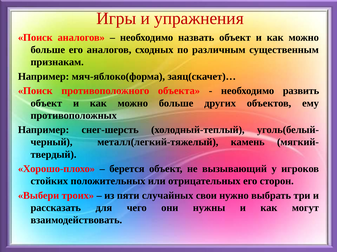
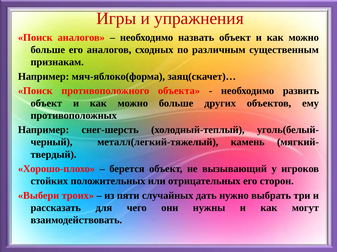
свои: свои -> дать (206, 196)
